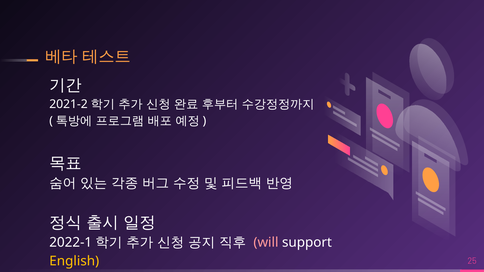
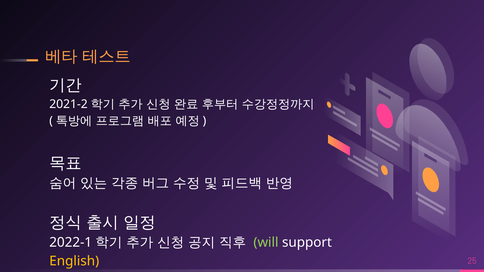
will colour: pink -> light green (266, 243)
